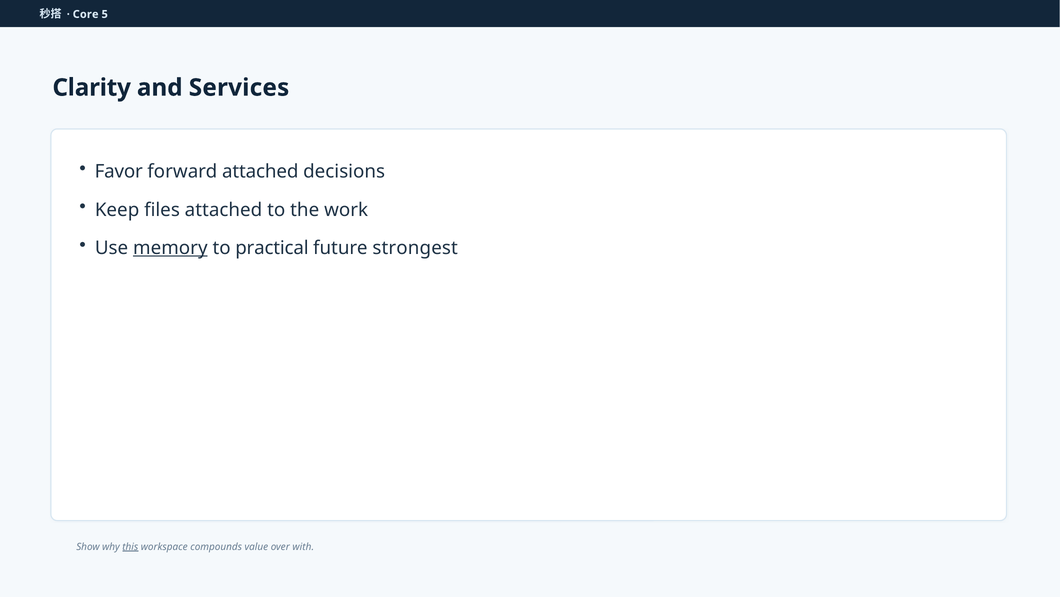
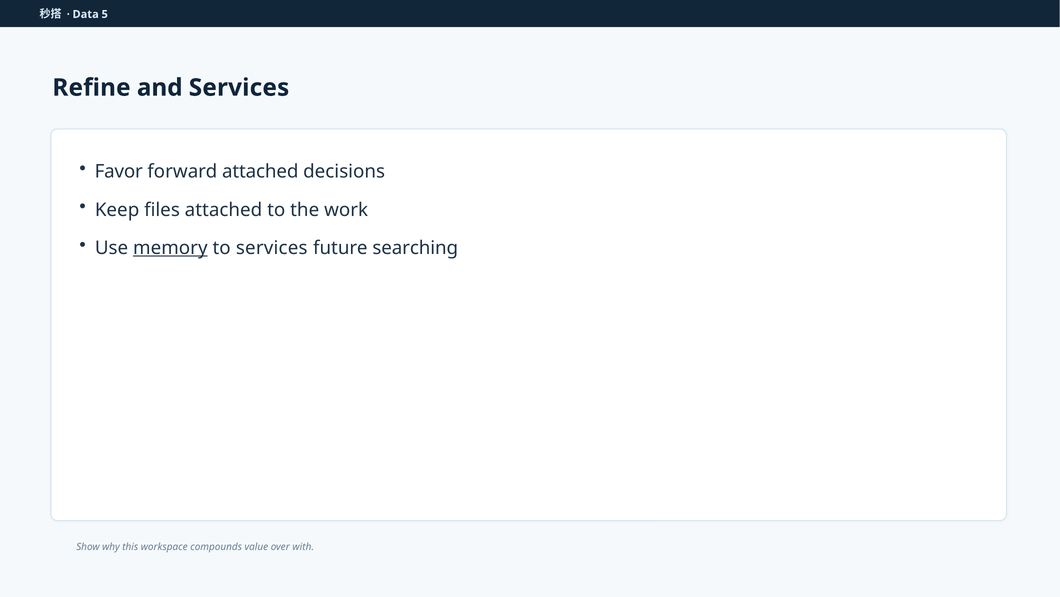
Core: Core -> Data (86, 14)
Clarity: Clarity -> Refine (91, 88)
to practical: practical -> services (272, 248)
strongest: strongest -> searching (415, 248)
this underline: present -> none (130, 546)
